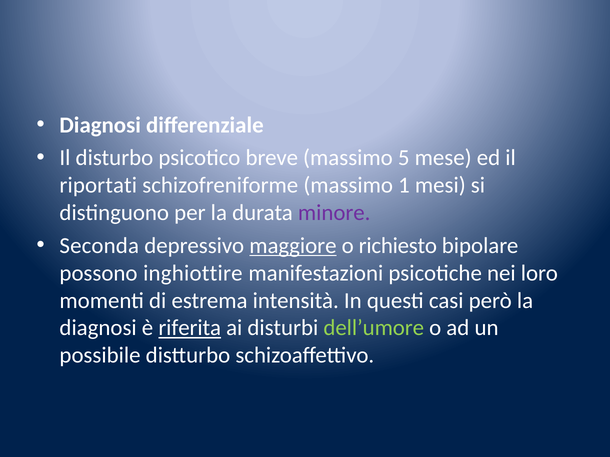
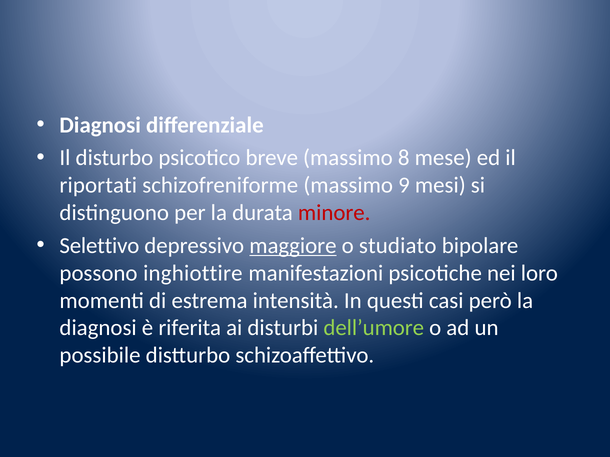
5: 5 -> 8 (404, 158)
1: 1 -> 9 (404, 186)
minore colour: purple -> red (334, 213)
Seconda: Seconda -> Selettivo (99, 246)
richiesto: richiesto -> studiato (398, 246)
riferita underline: present -> none (190, 328)
